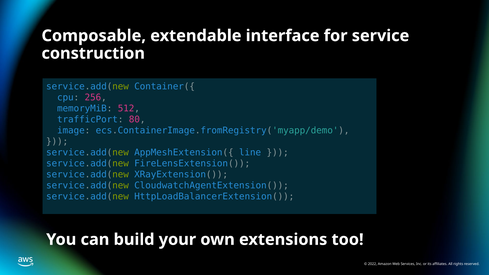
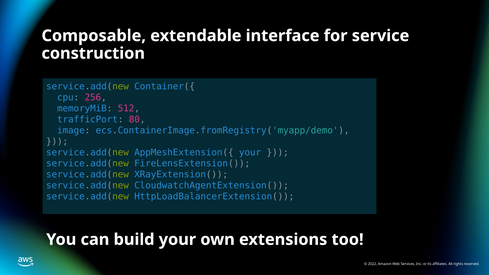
AppMeshExtension({ line: line -> your (250, 152)
